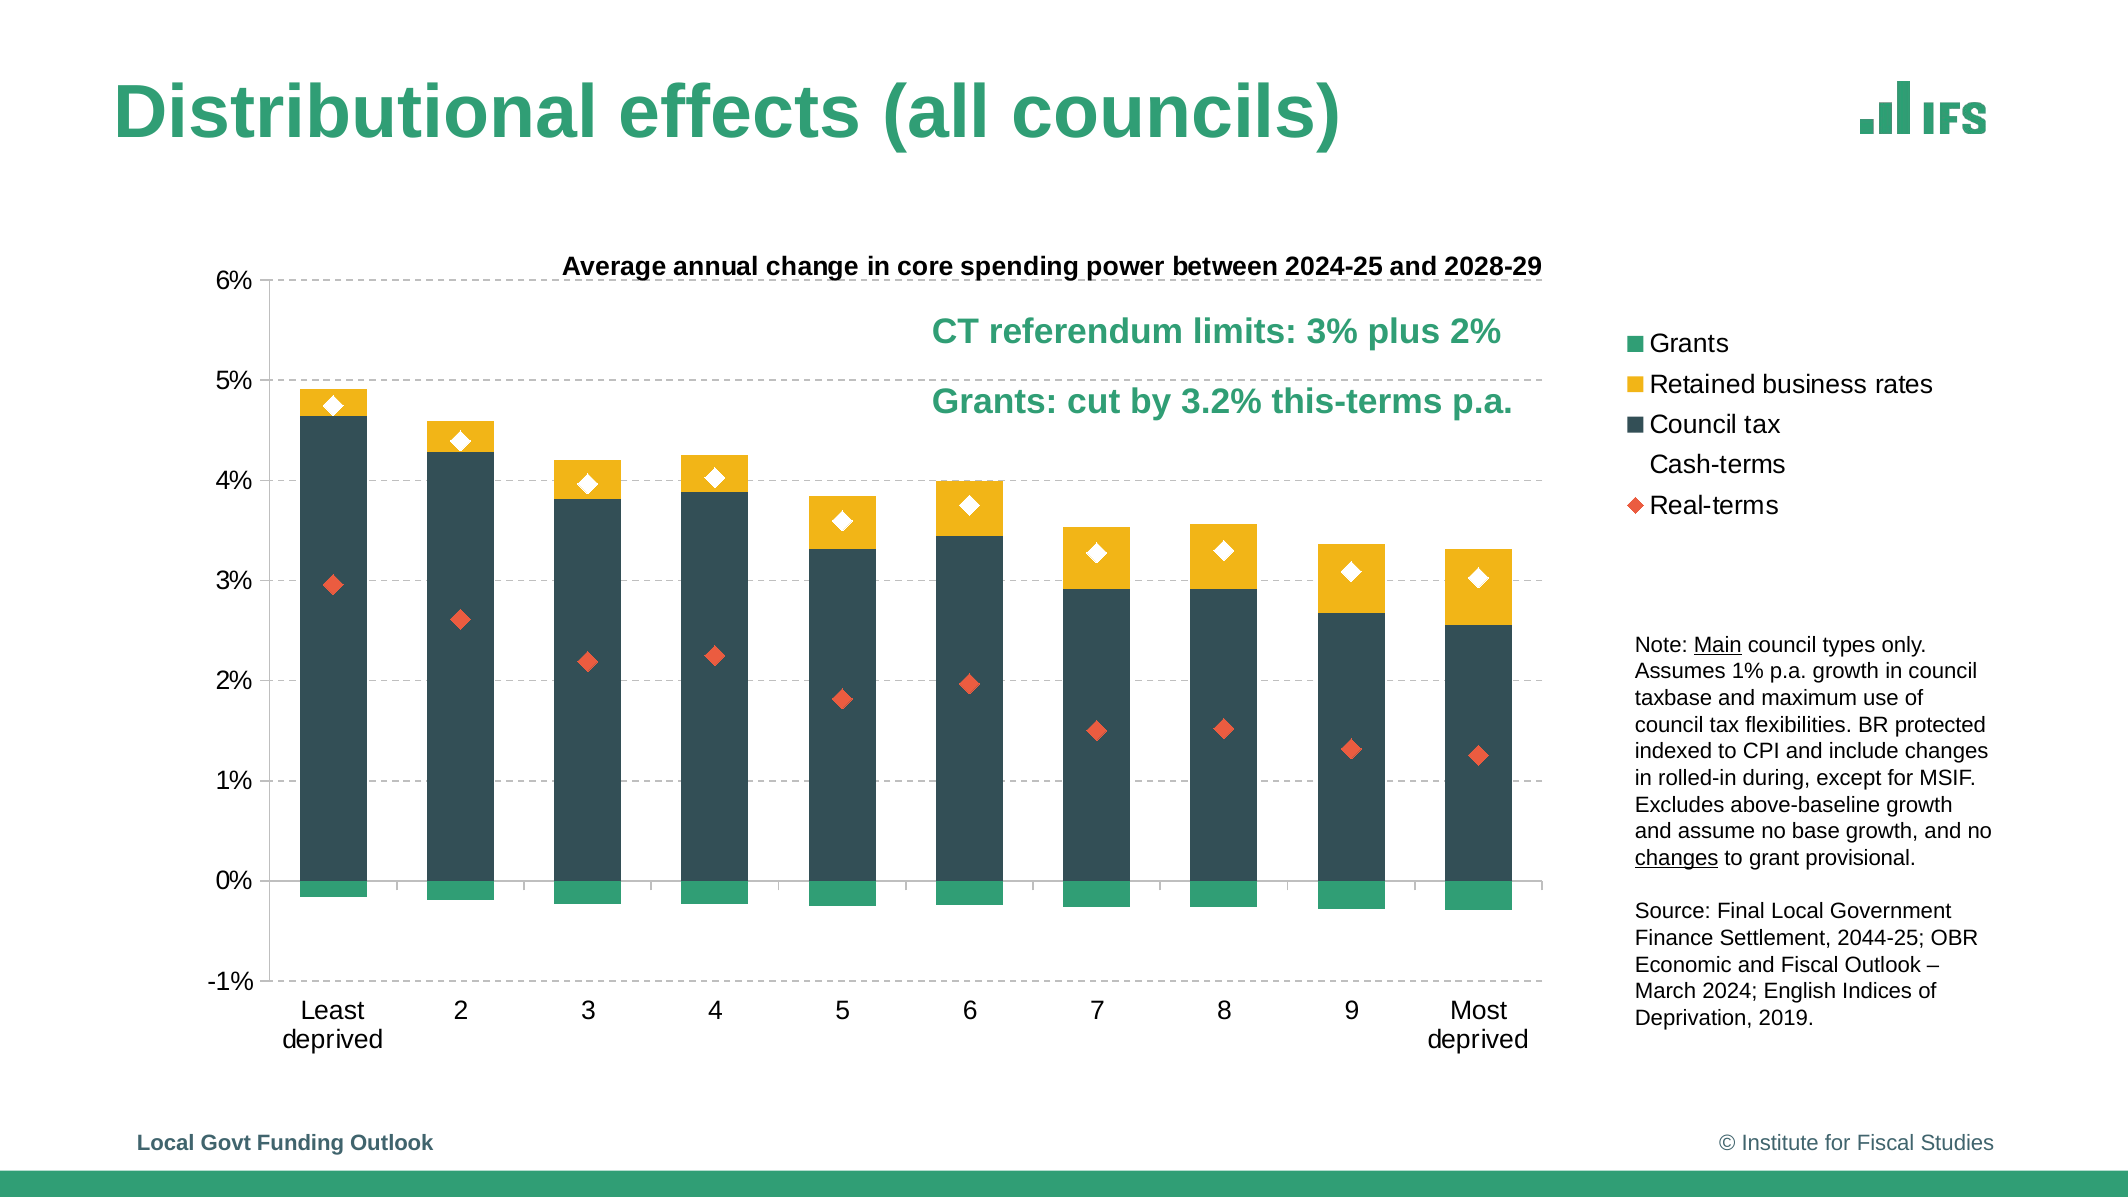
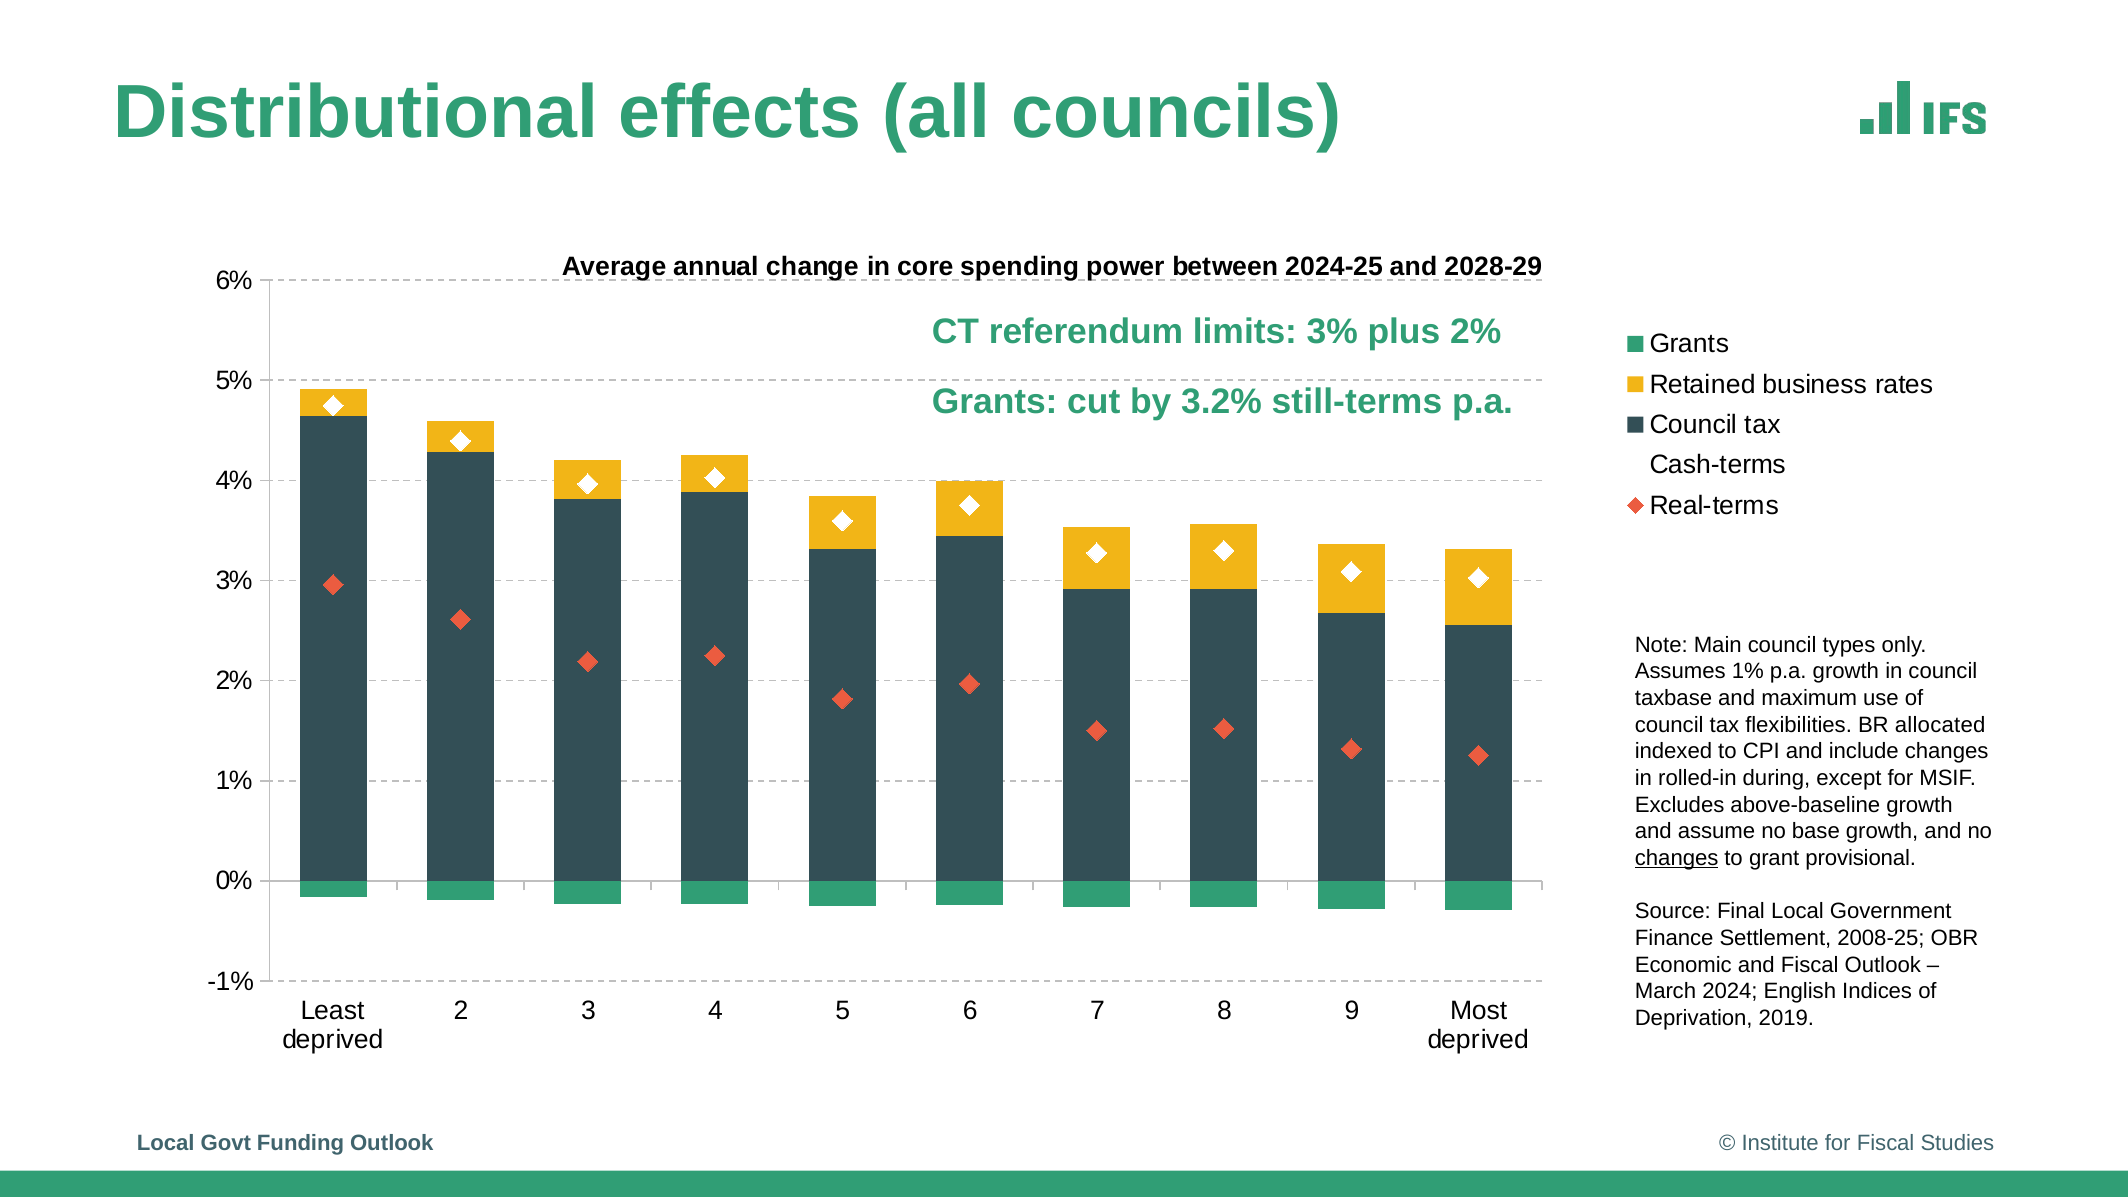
this-terms: this-terms -> still-terms (1357, 402)
Main underline: present -> none (1718, 645)
protected: protected -> allocated (1940, 725)
2044-25: 2044-25 -> 2008-25 (1881, 938)
